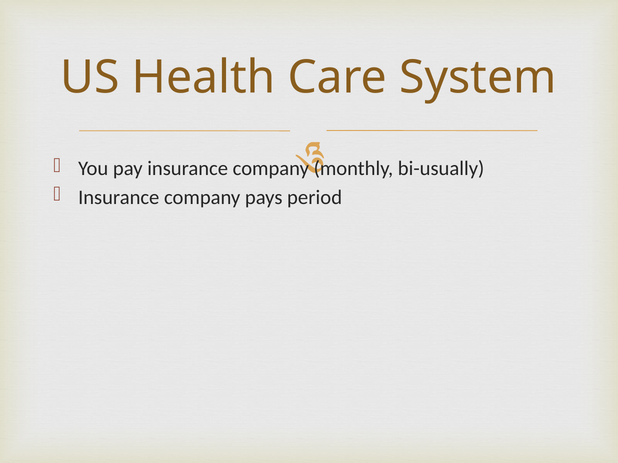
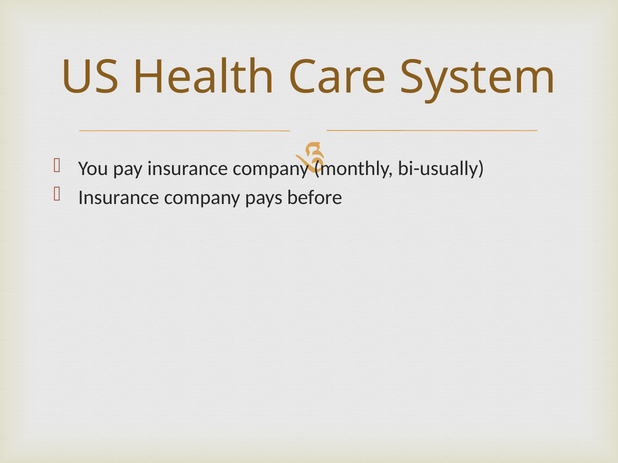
period: period -> before (315, 198)
